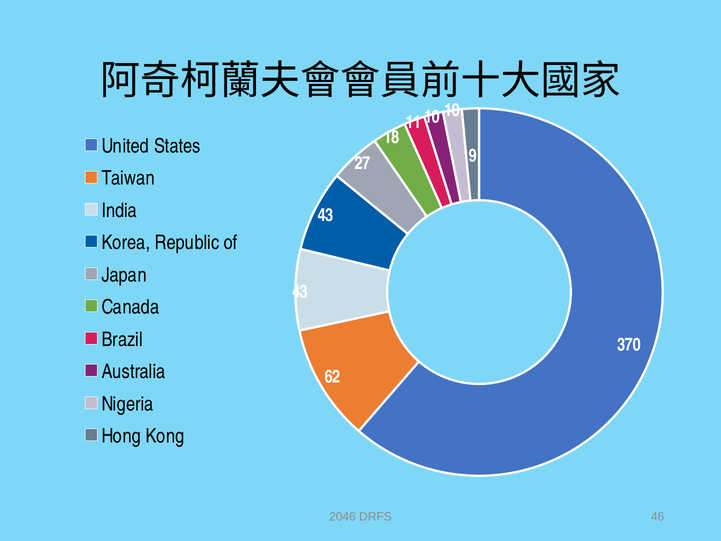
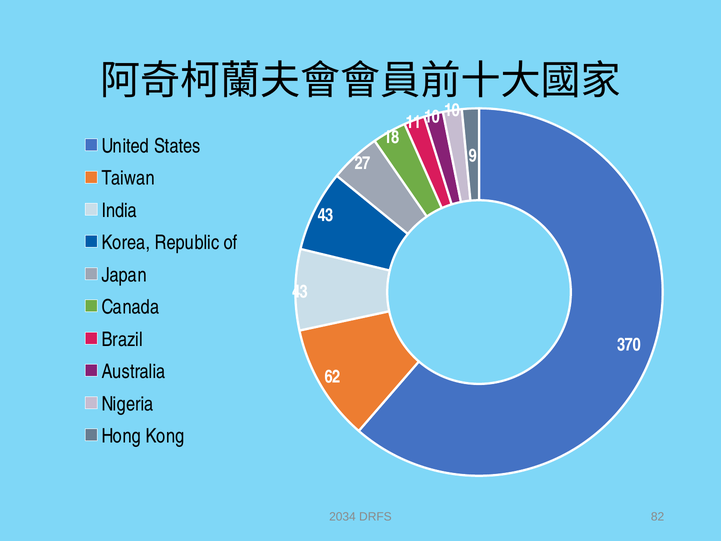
2046: 2046 -> 2034 (342, 516)
46: 46 -> 82 (658, 516)
